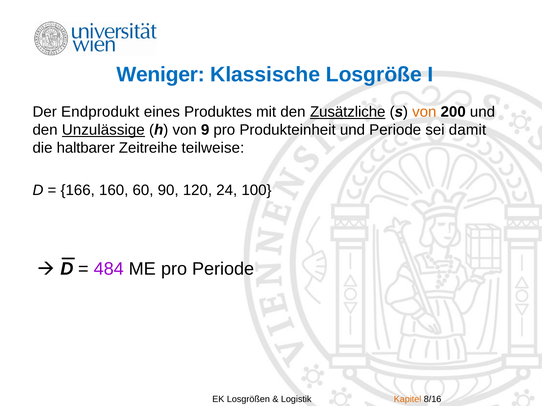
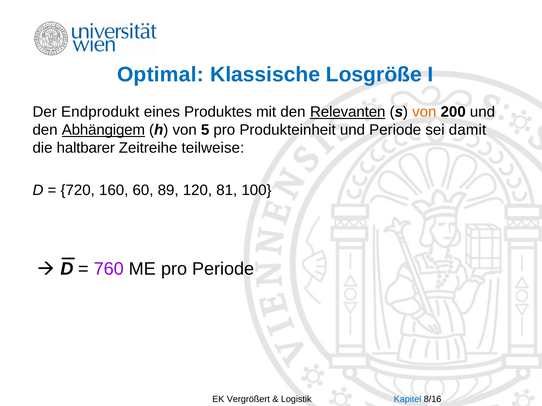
Weniger: Weniger -> Optimal (160, 74)
Zusätzliche: Zusätzliche -> Relevanten (348, 112)
Unzulässige: Unzulässige -> Abhängigem (103, 130)
9: 9 -> 5 (205, 130)
166: 166 -> 720 (78, 190)
90: 90 -> 89 (168, 190)
24: 24 -> 81 (227, 190)
484: 484 -> 760 (109, 269)
Kapitel colour: orange -> blue (408, 400)
Losgrößen: Losgrößen -> Vergrößert (248, 400)
